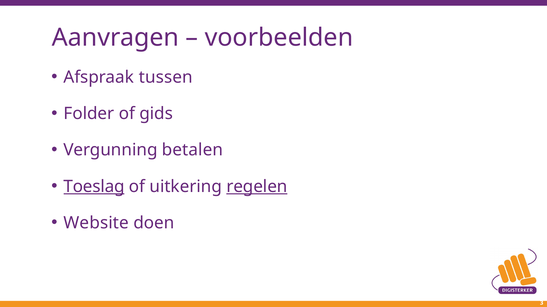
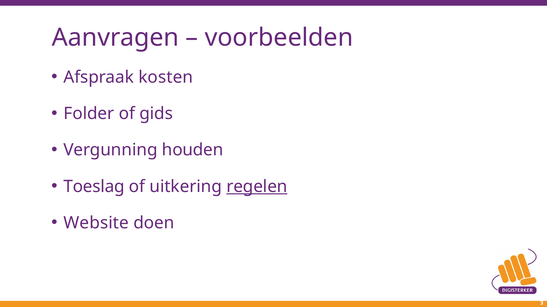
tussen: tussen -> kosten (166, 77)
betalen: betalen -> houden (193, 150)
Toeslag underline: present -> none (94, 187)
